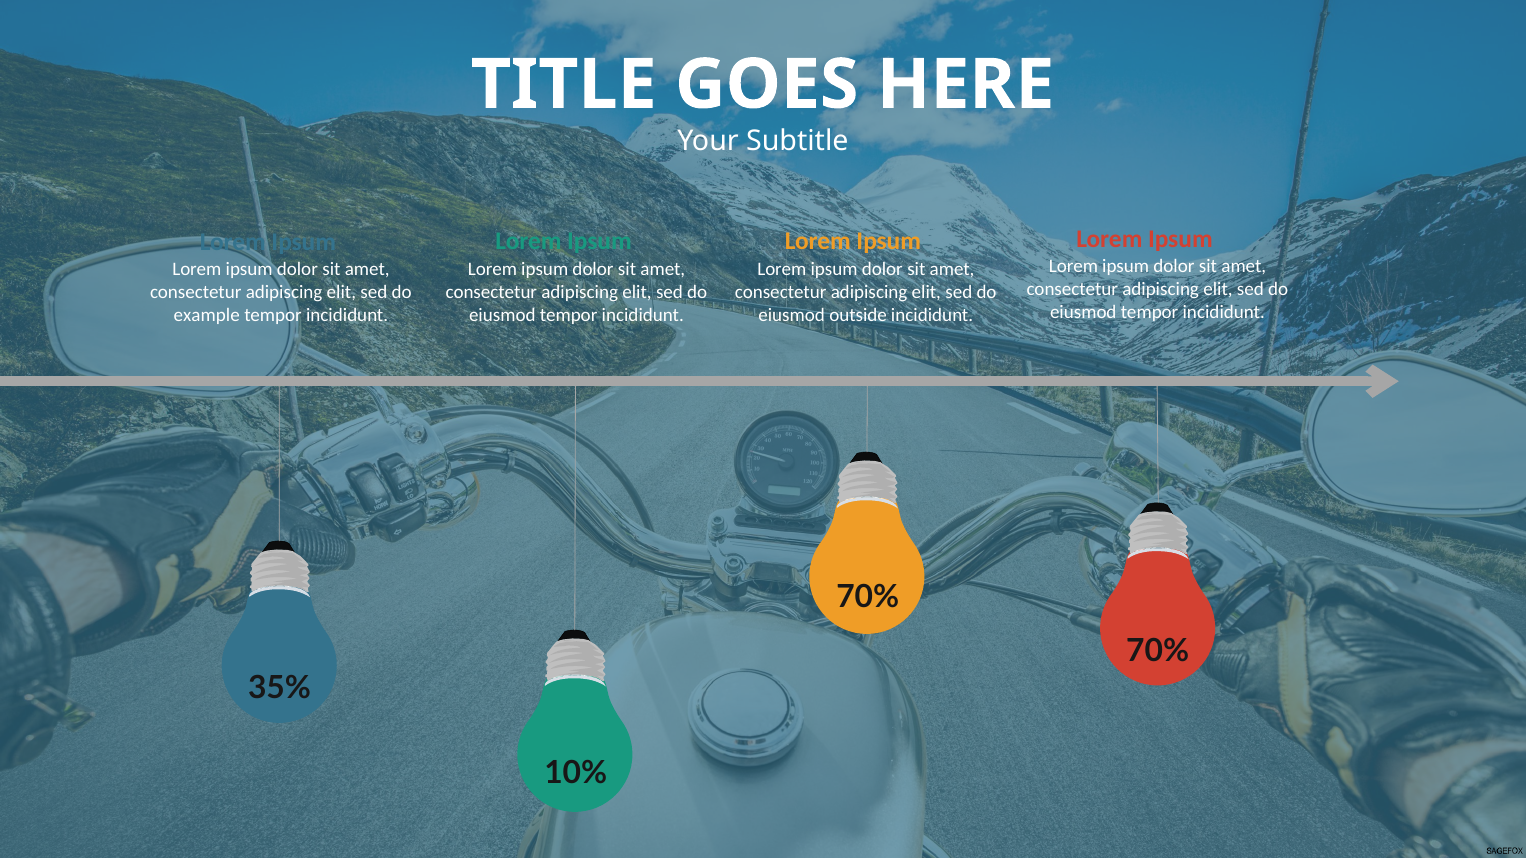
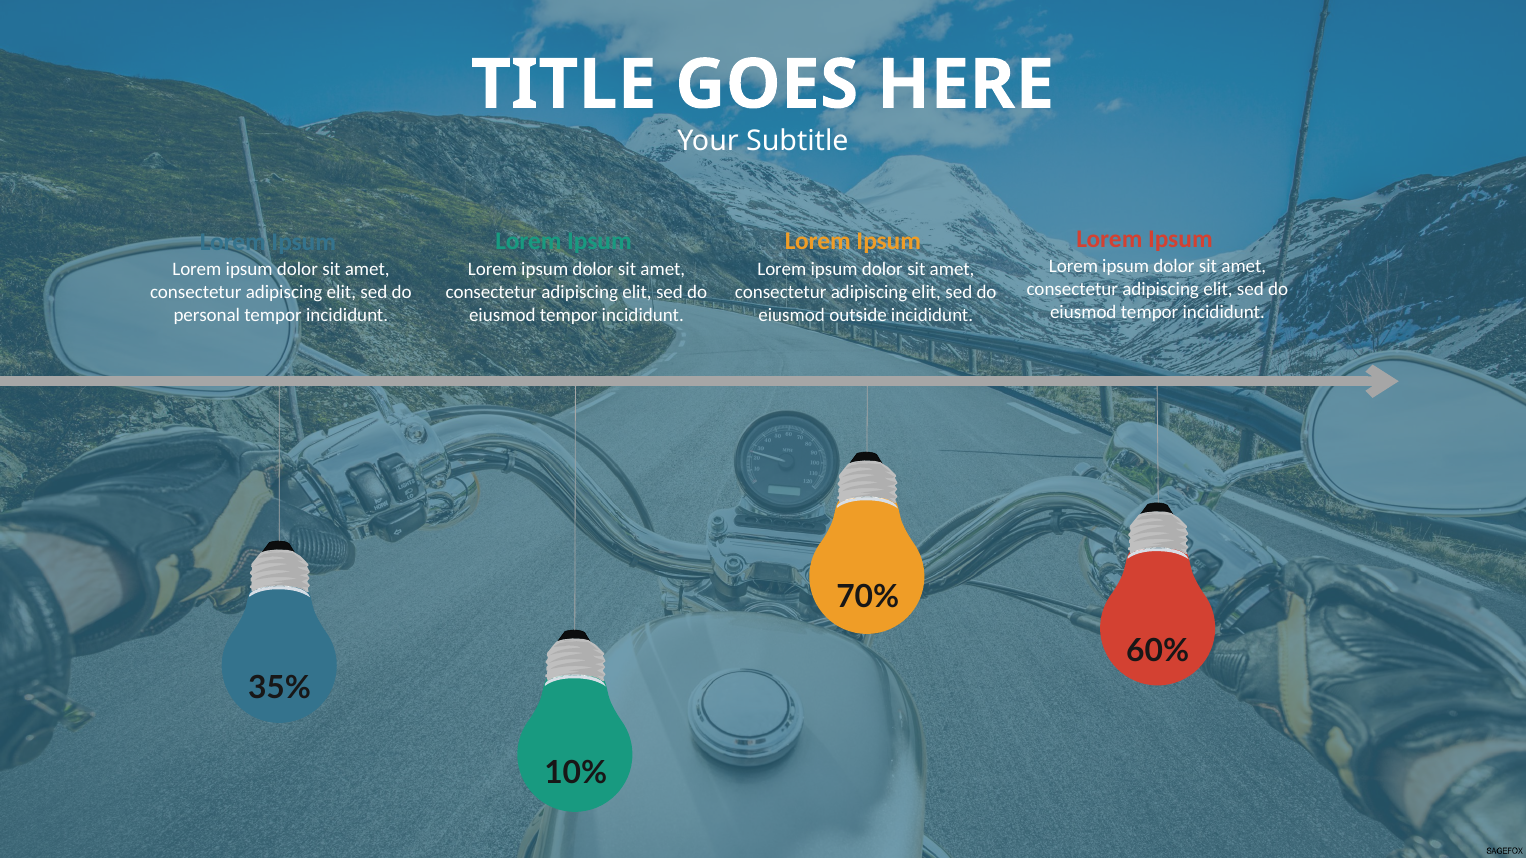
example: example -> personal (207, 316)
70%: 70% -> 60% (1158, 651)
